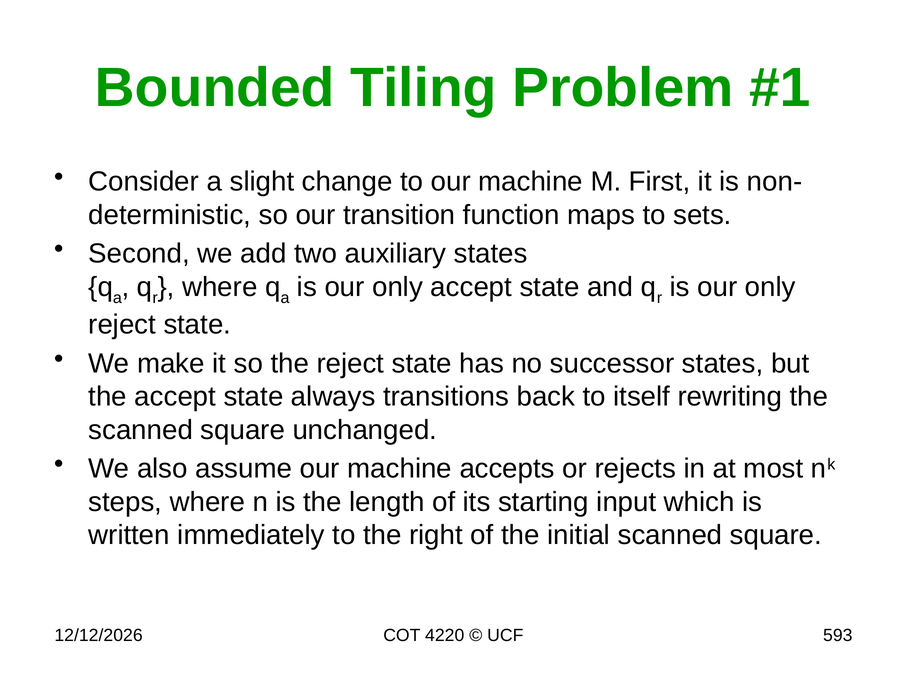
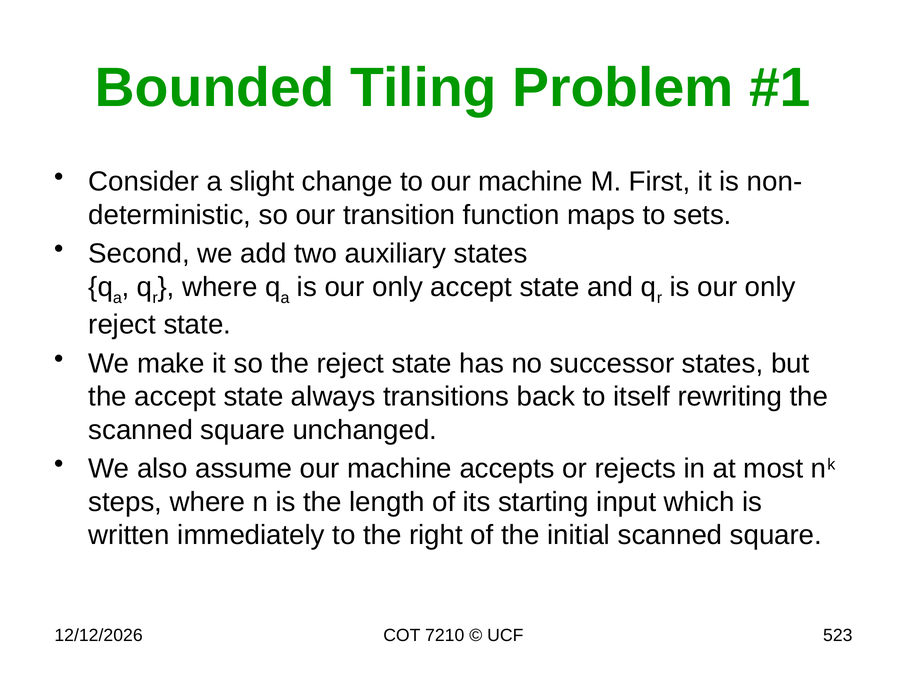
4220: 4220 -> 7210 (445, 636)
593: 593 -> 523 (838, 636)
